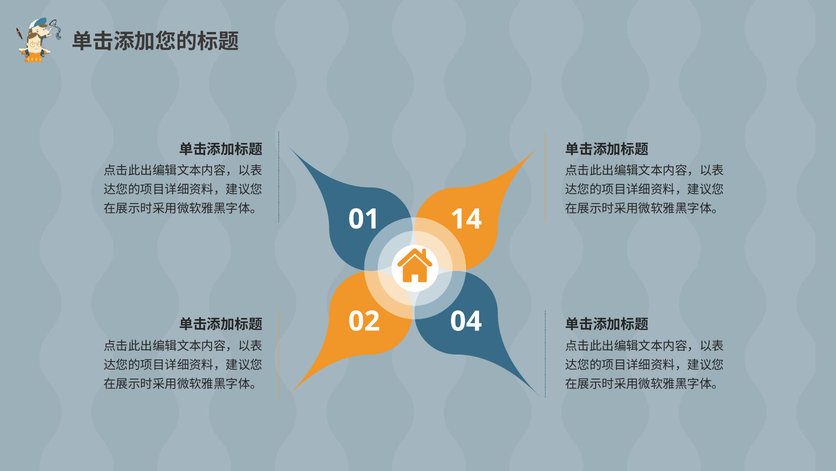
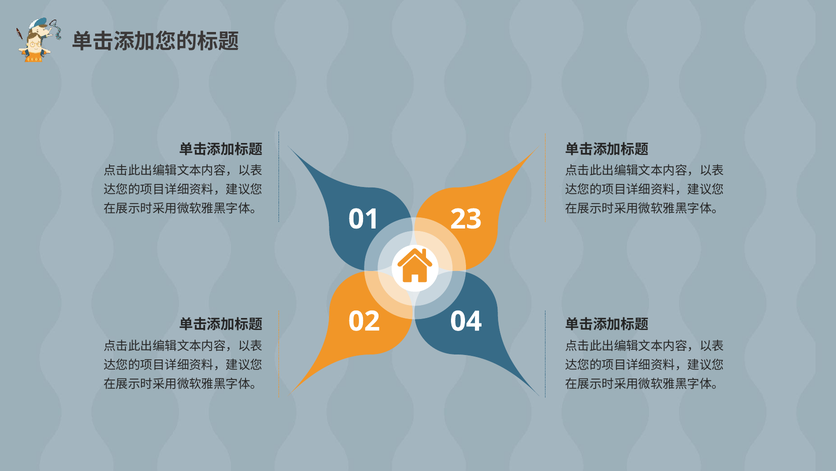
14: 14 -> 23 (466, 219)
